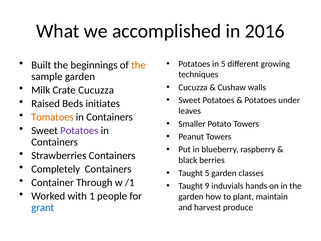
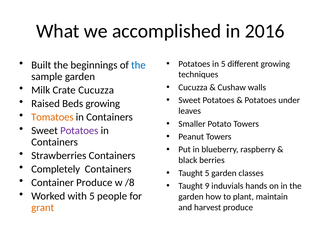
the colour: orange -> blue (138, 65)
Beds initiates: initiates -> growing (103, 103)
Container Through: Through -> Produce (94, 182)
/1: /1 -> /8 (130, 182)
with 1: 1 -> 5 (92, 196)
grant colour: blue -> orange (43, 207)
